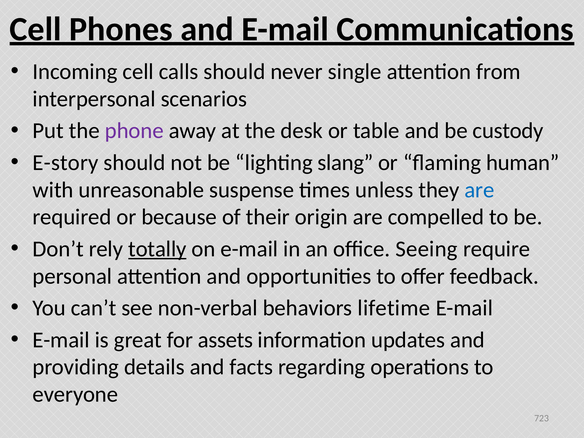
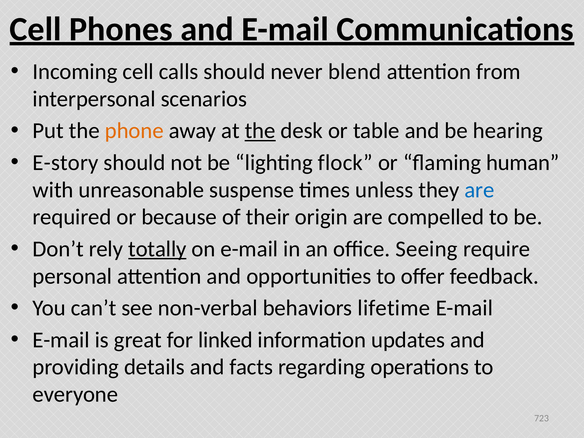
single: single -> blend (355, 72)
phone colour: purple -> orange (134, 131)
the underline: none -> present (260, 131)
custody: custody -> hearing (508, 131)
slang: slang -> flock (345, 163)
assets: assets -> linked (225, 340)
